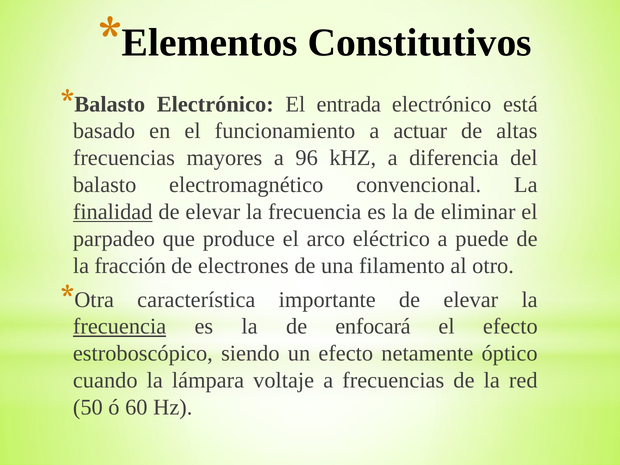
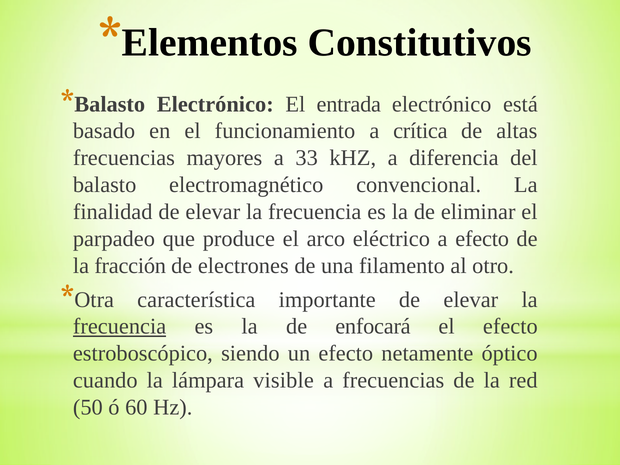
actuar: actuar -> crítica (420, 131)
96: 96 -> 33 (307, 158)
finalidad underline: present -> none (113, 212)
a puede: puede -> efecto (482, 239)
voltaje: voltaje -> visible (284, 380)
